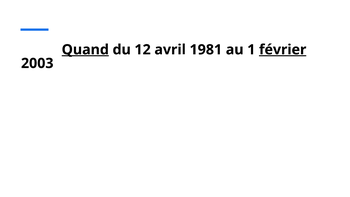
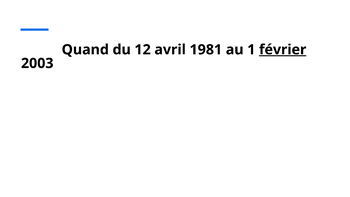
Quand underline: present -> none (85, 50)
